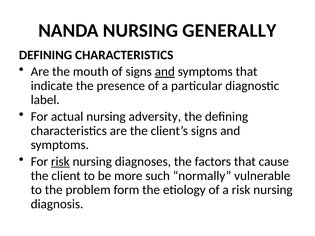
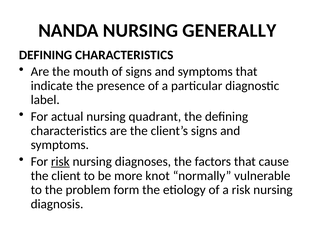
and underline: present -> none (165, 72)
adversity: adversity -> quadrant (155, 117)
such: such -> knot (158, 176)
